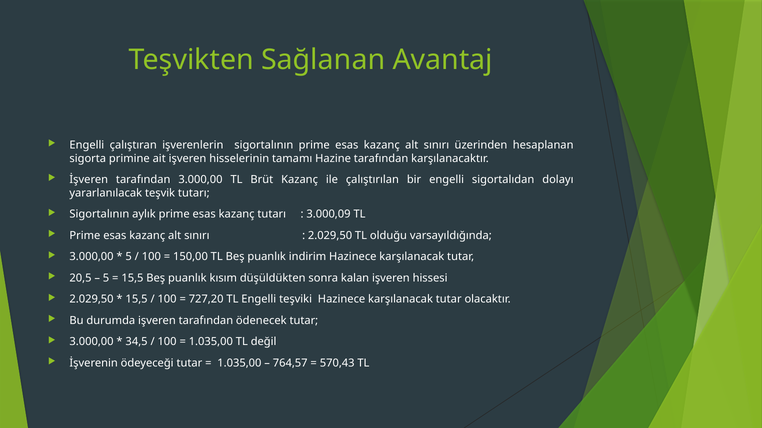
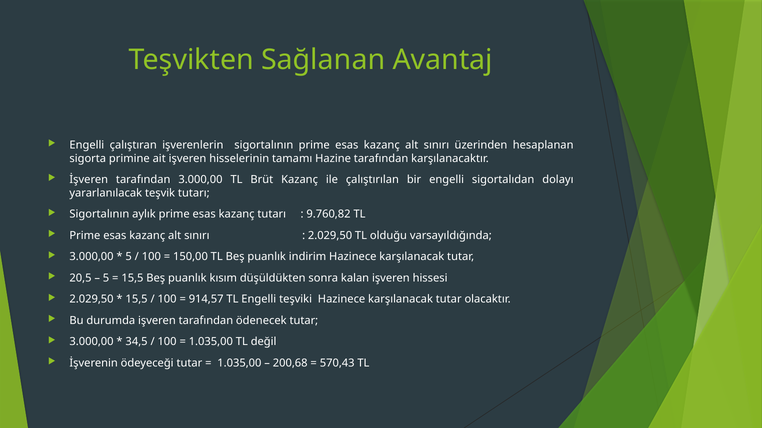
3.000,09: 3.000,09 -> 9.760,82 (329, 215)
727,20: 727,20 -> 914,57 (206, 300)
764,57: 764,57 -> 200,68 (290, 364)
